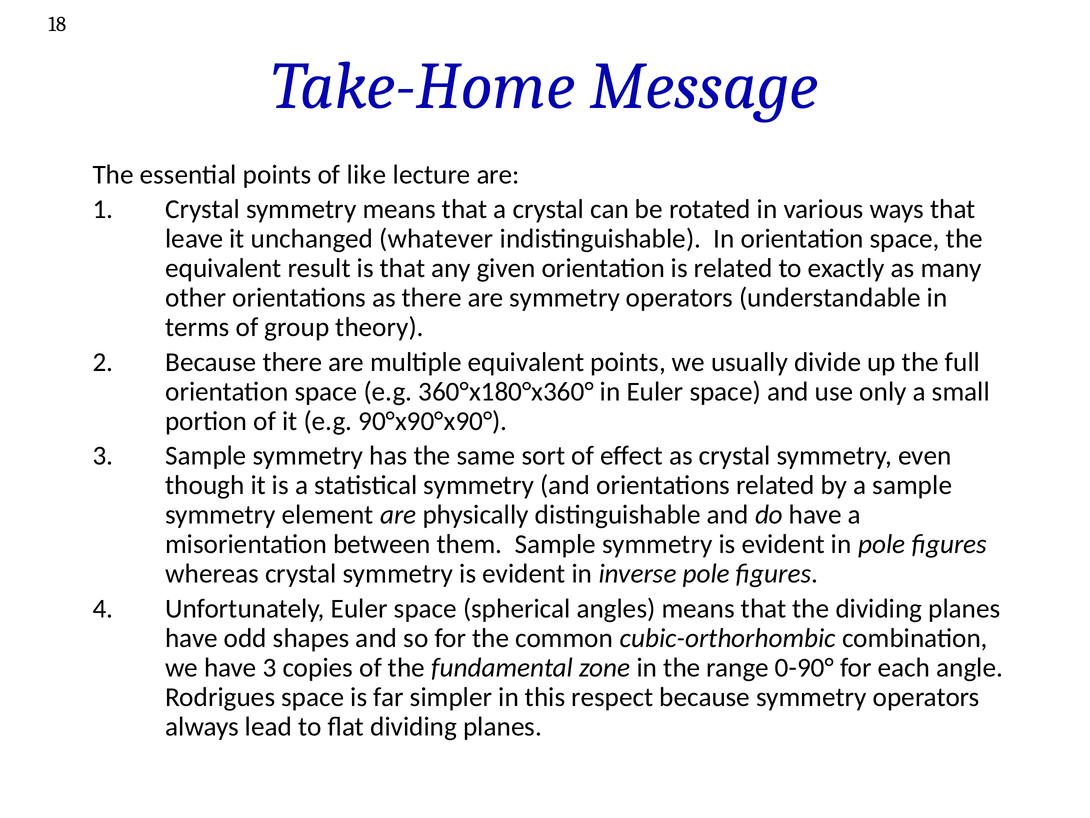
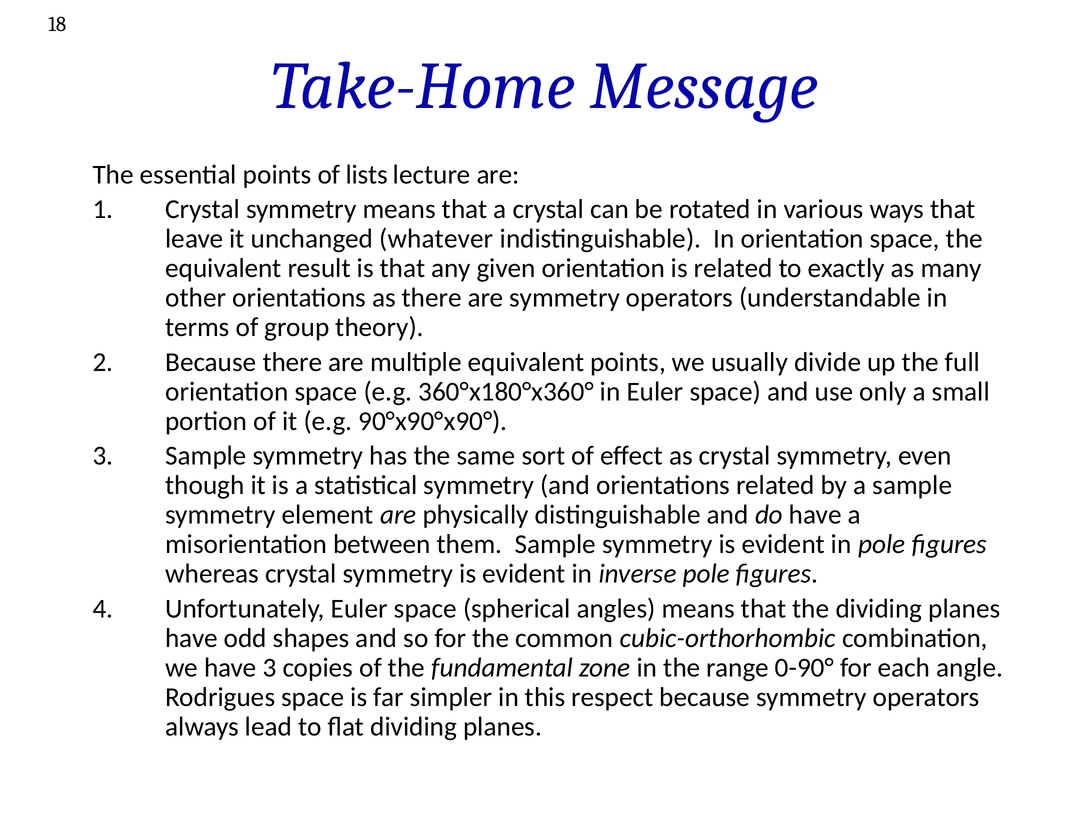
like: like -> lists (367, 174)
